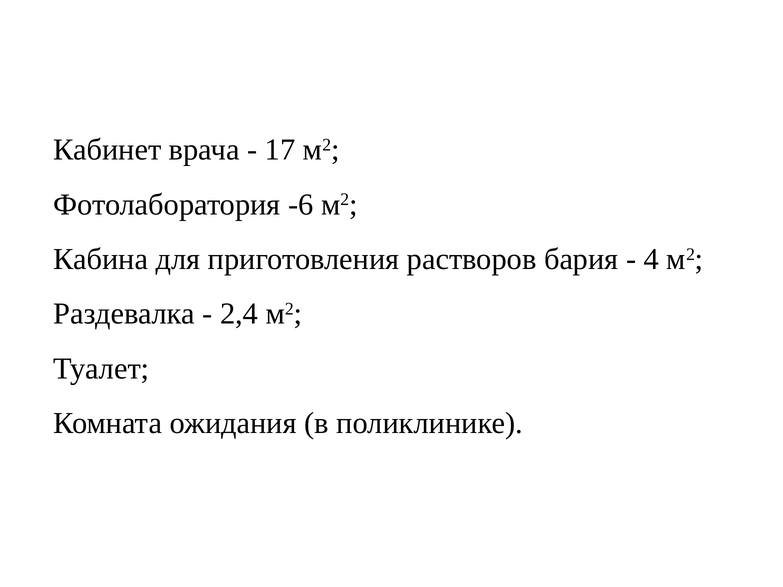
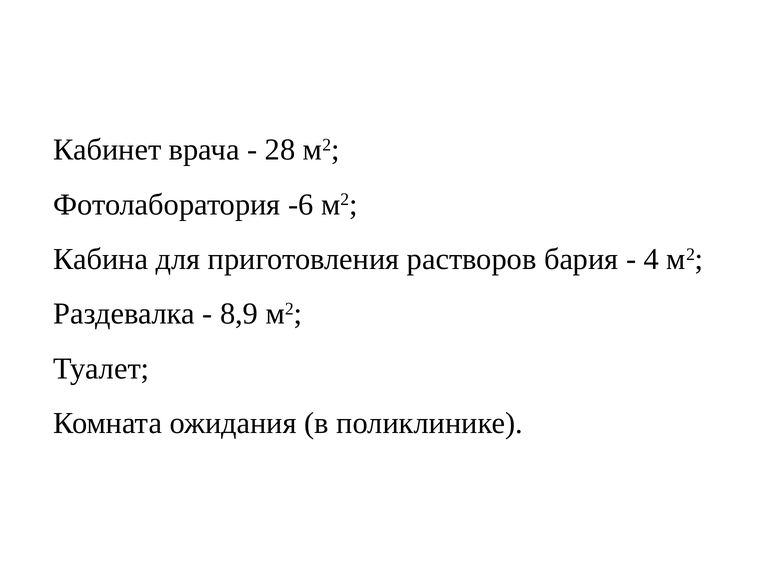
17: 17 -> 28 (280, 150)
2,4: 2,4 -> 8,9 (239, 314)
